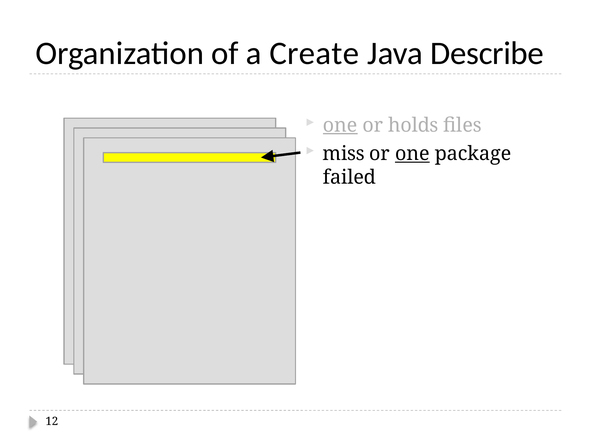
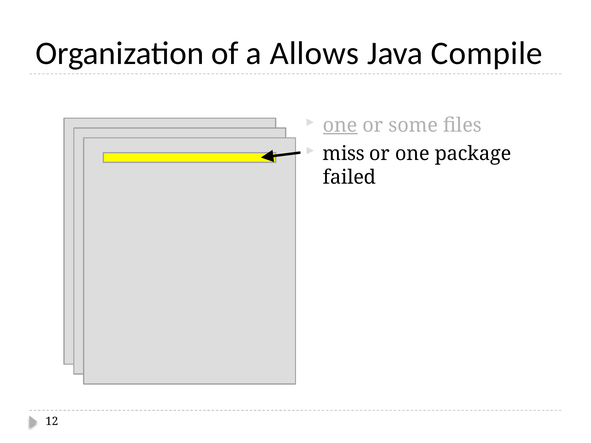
Create: Create -> Allows (314, 54)
Describe: Describe -> Compile (487, 54)
holds: holds -> some (413, 125)
one underline: present -> none (412, 154)
